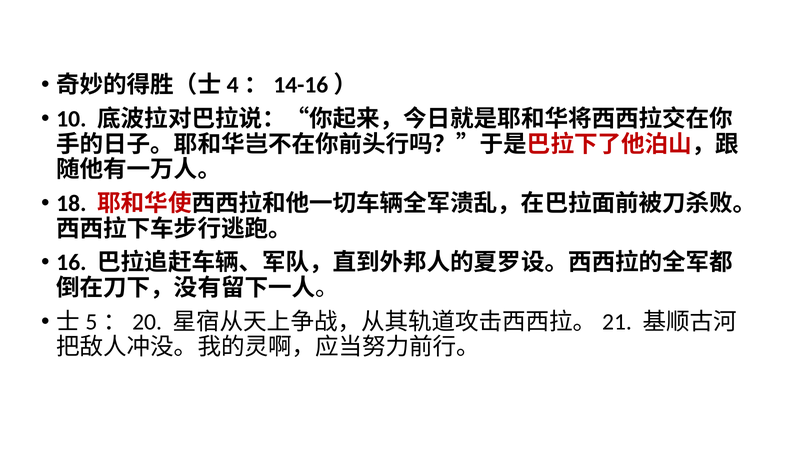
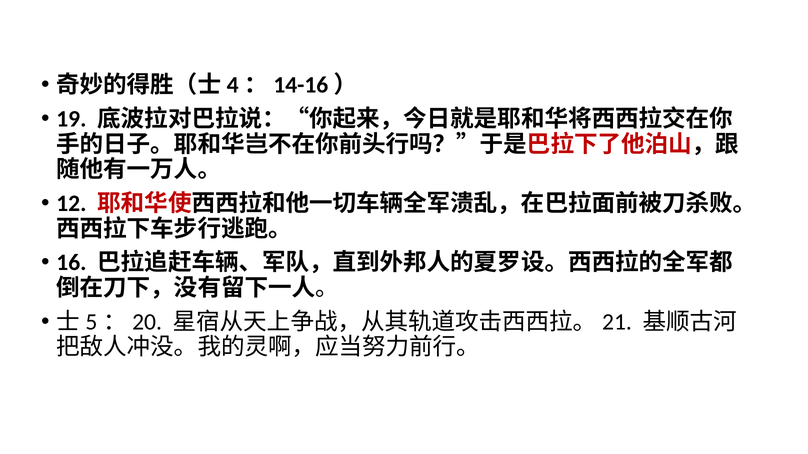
10: 10 -> 19 (71, 119)
18: 18 -> 12 (71, 204)
